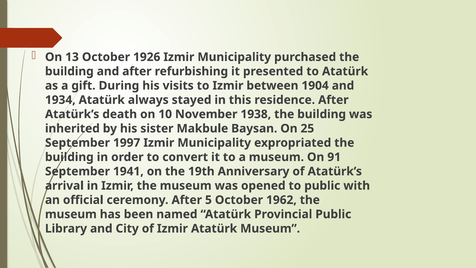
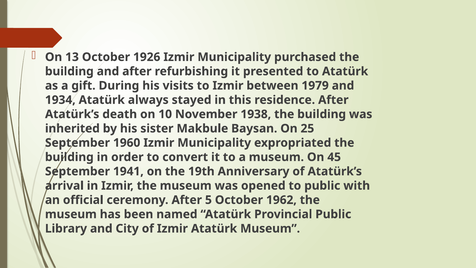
1904: 1904 -> 1979 (315, 86)
1997: 1997 -> 1960 (127, 143)
91: 91 -> 45 (334, 157)
